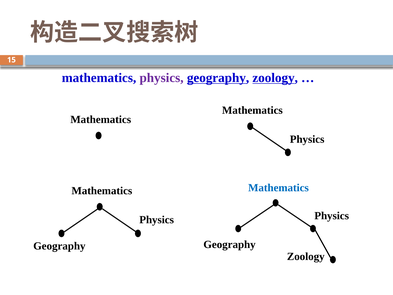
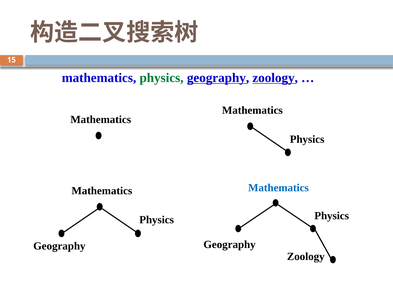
physics colour: purple -> green (162, 78)
